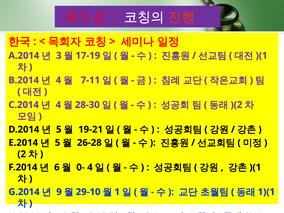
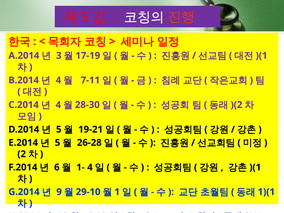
0-: 0- -> 1- (81, 167)
